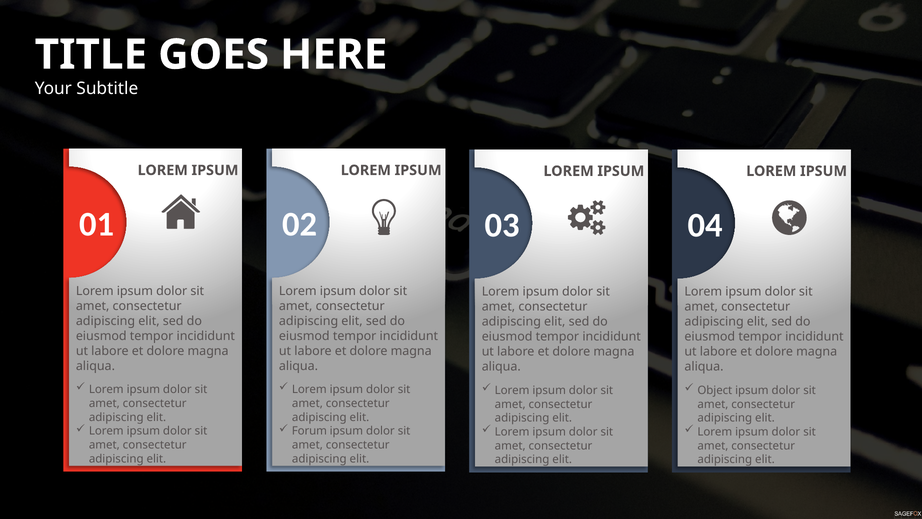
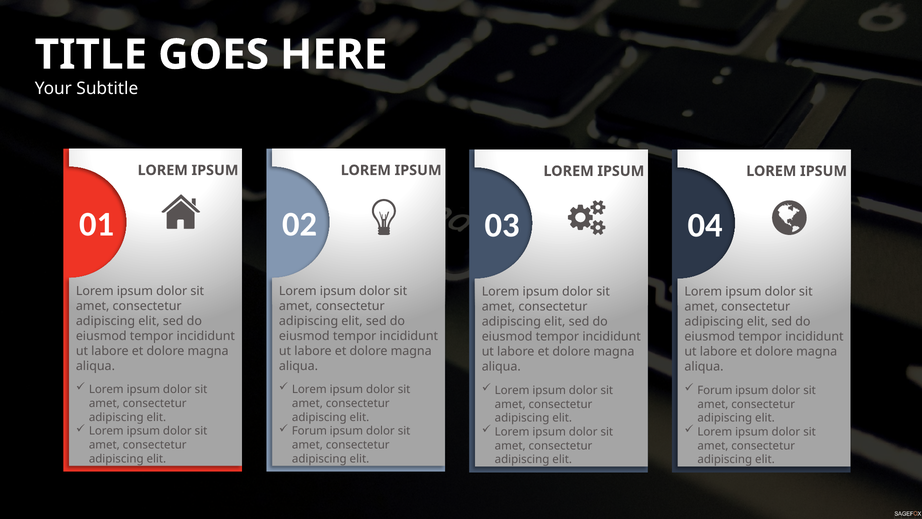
Object: Object -> Forum (715, 390)
